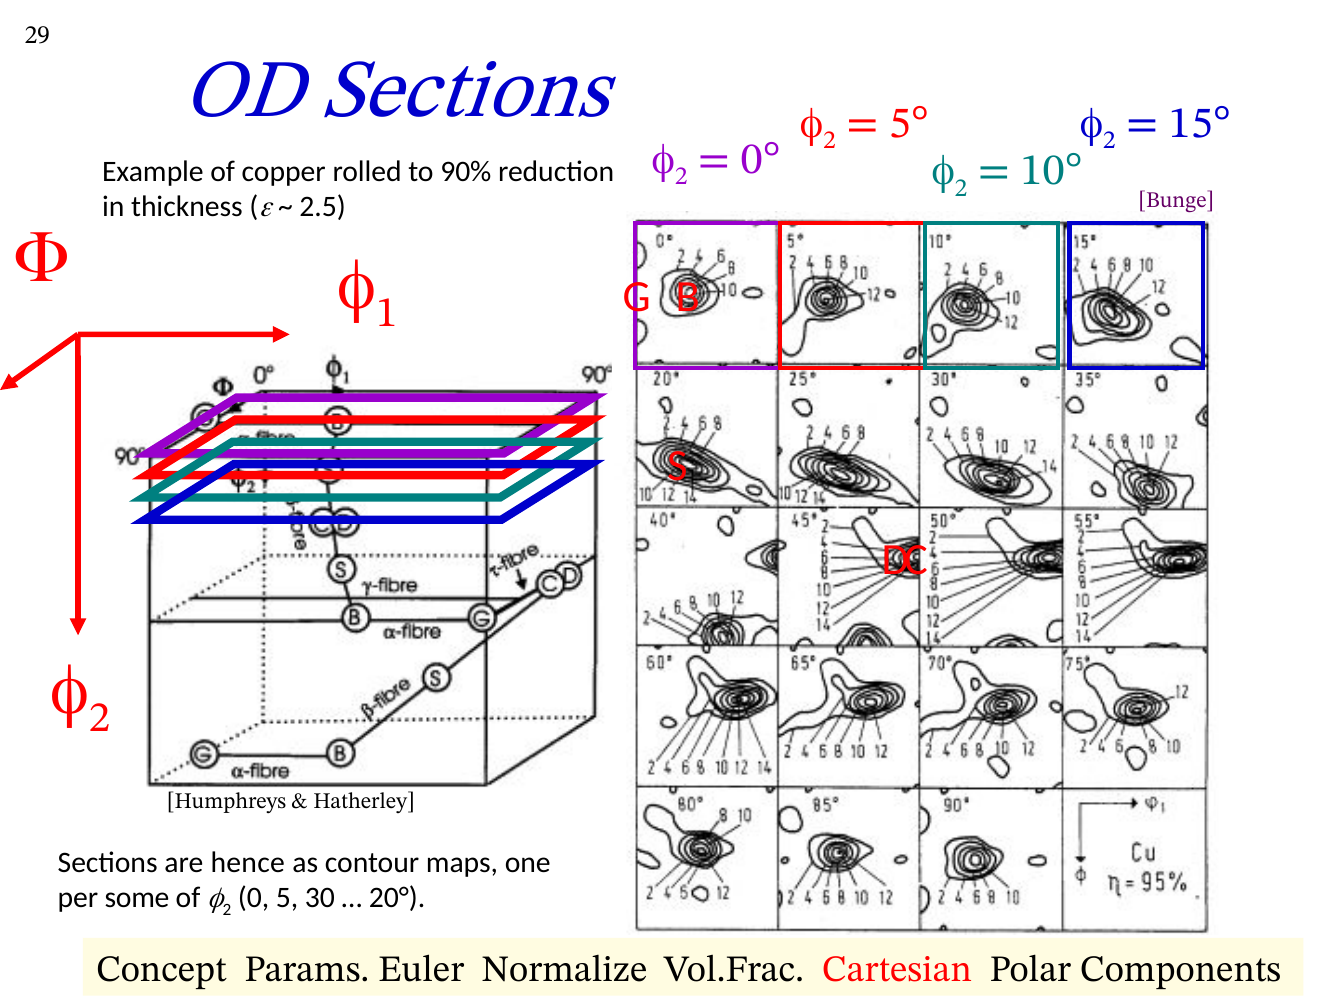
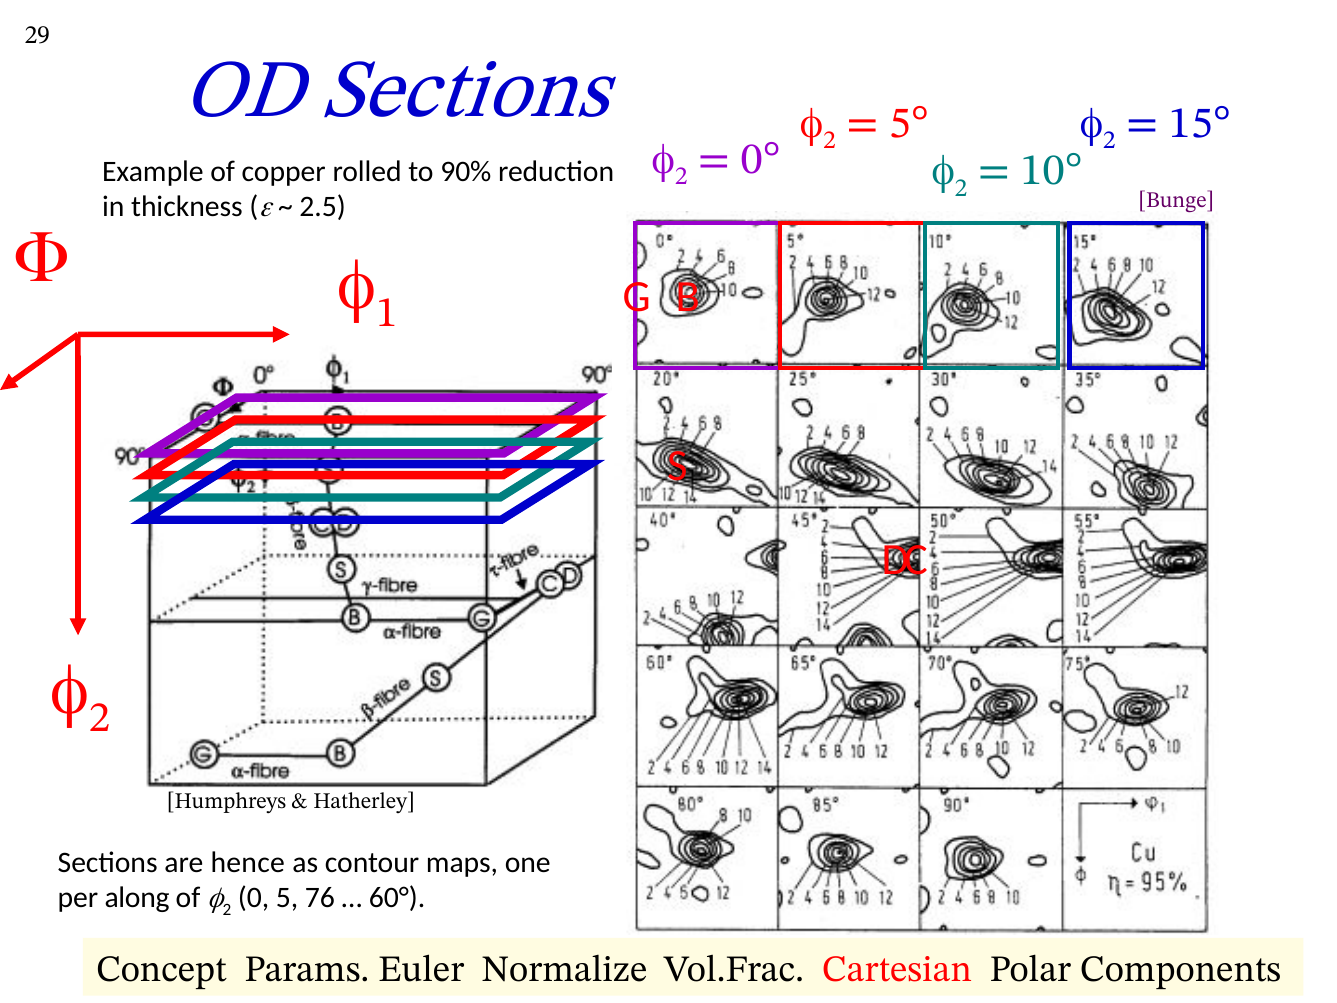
some: some -> along (137, 898)
30: 30 -> 76 (320, 898)
20°: 20° -> 60° (397, 898)
